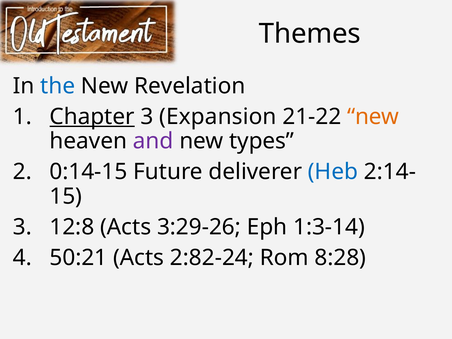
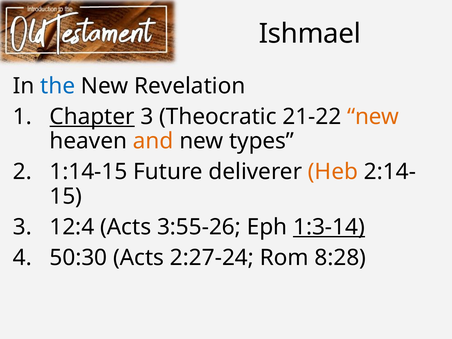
Themes: Themes -> Ishmael (310, 34)
Expansion: Expansion -> Theocratic (218, 117)
and colour: purple -> orange (153, 141)
0:14-15: 0:14-15 -> 1:14-15 (88, 172)
Heb colour: blue -> orange (333, 172)
12:8: 12:8 -> 12:4 (72, 227)
3:29-26: 3:29-26 -> 3:55-26 (199, 227)
1:3-14 underline: none -> present (329, 227)
50:21: 50:21 -> 50:30 (78, 258)
2:82-24: 2:82-24 -> 2:27-24 (212, 258)
